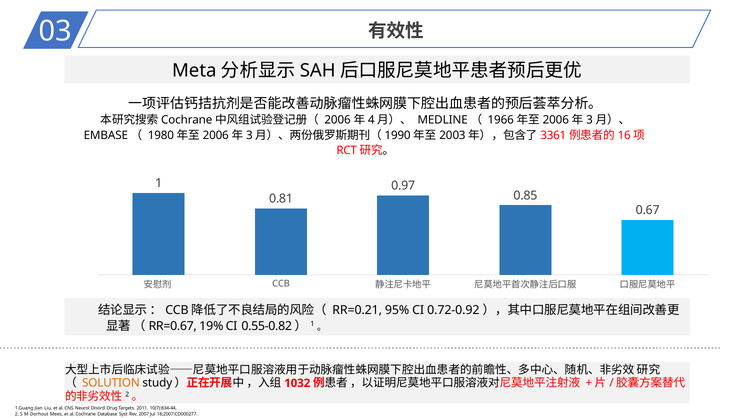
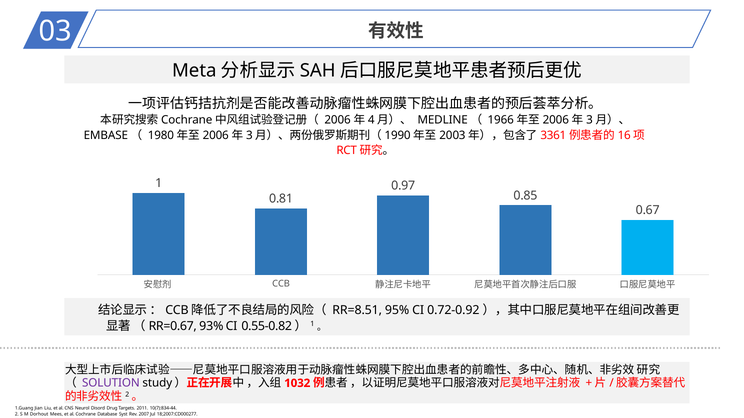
RR=0.21: RR=0.21 -> RR=8.51 (357, 311)
19%: 19% -> 93% (211, 326)
SOLUTION colour: orange -> purple (111, 384)
